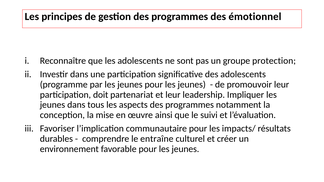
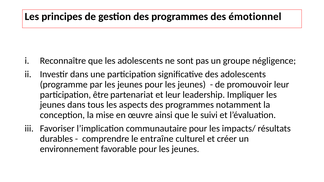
protection: protection -> négligence (274, 61)
doit: doit -> être (101, 95)
